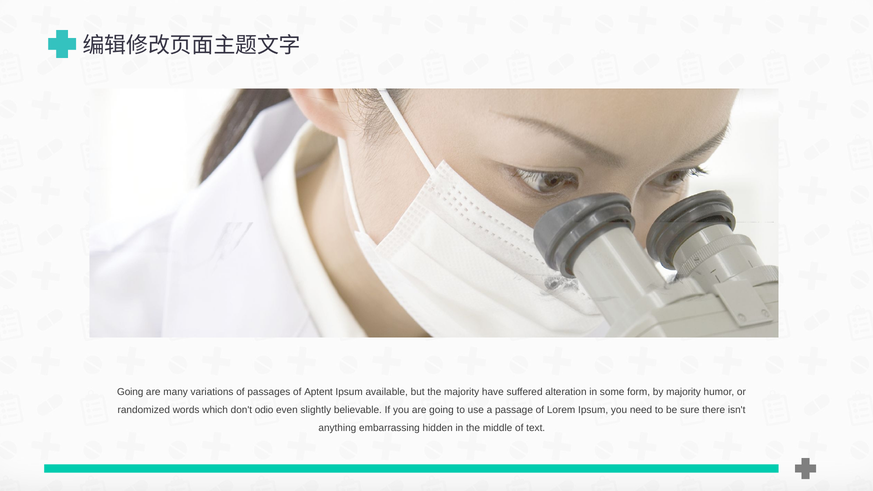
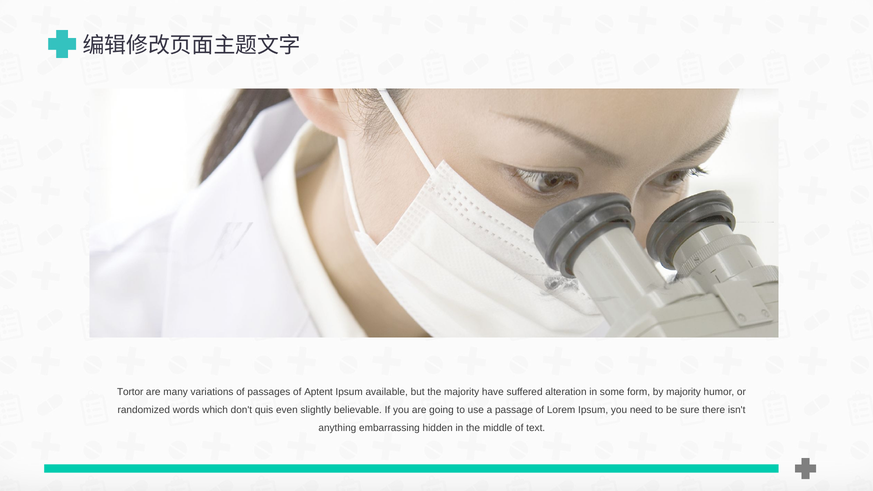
Going: Going -> Tortor (130, 392)
odio: odio -> quis (264, 410)
